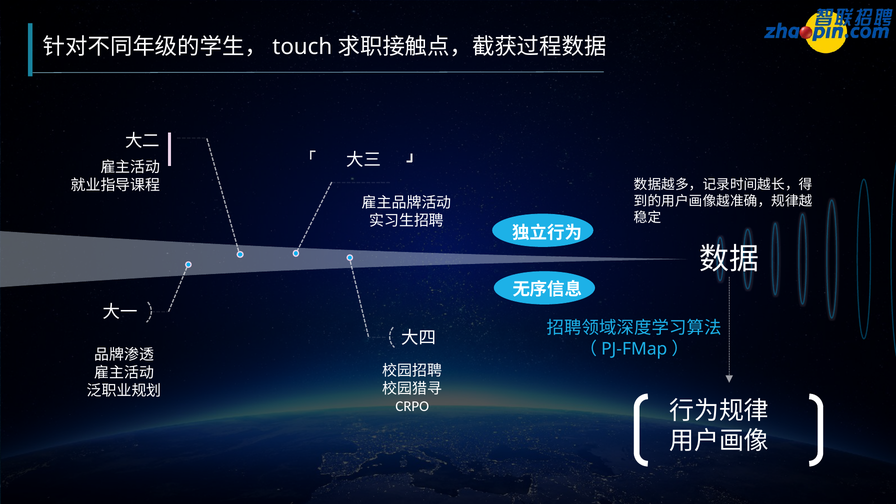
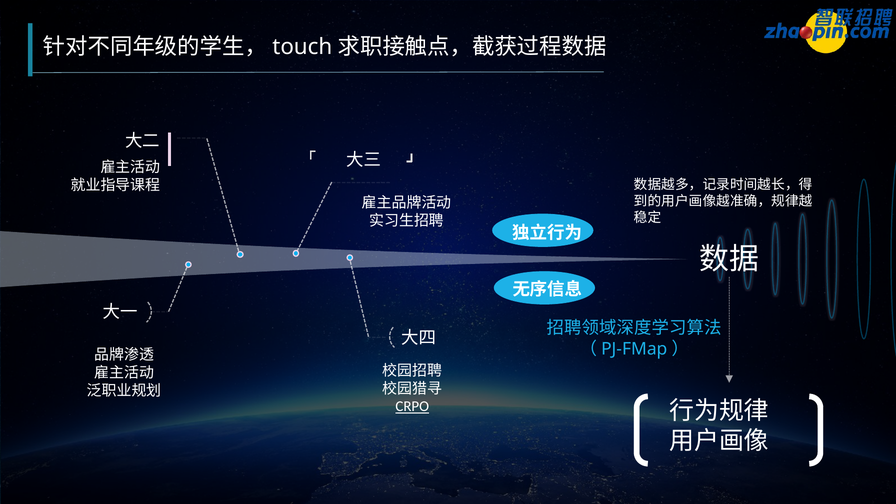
CRPO underline: none -> present (412, 407)
